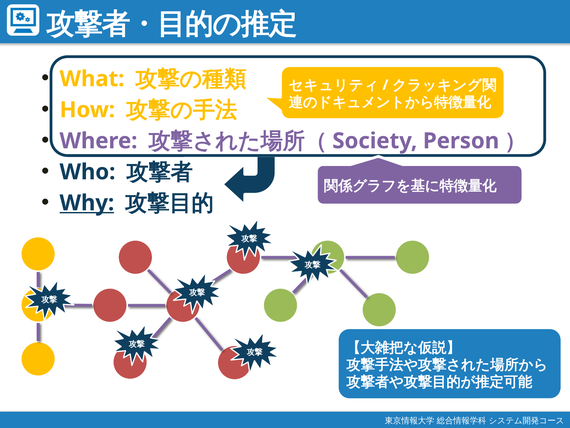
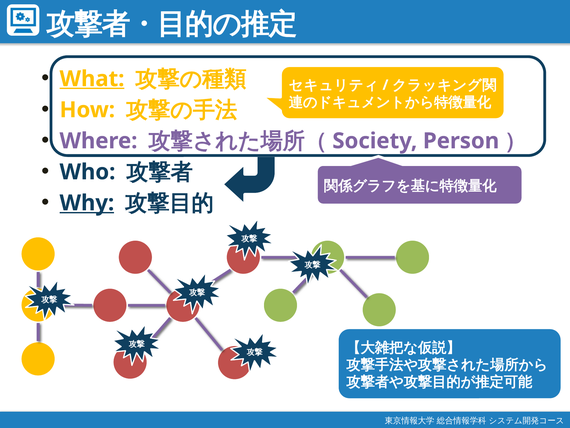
What underline: none -> present (92, 79)
